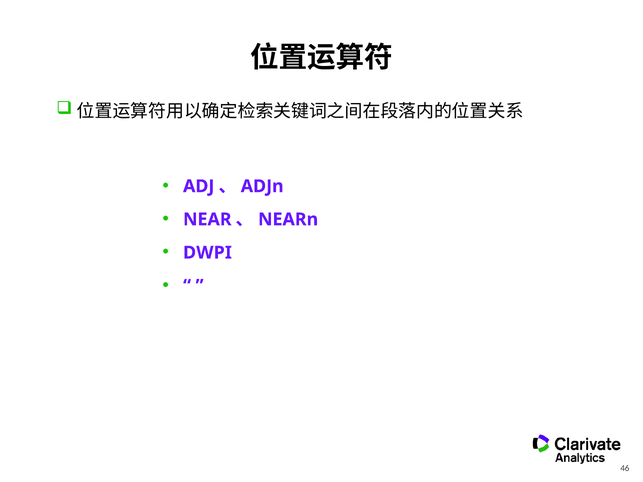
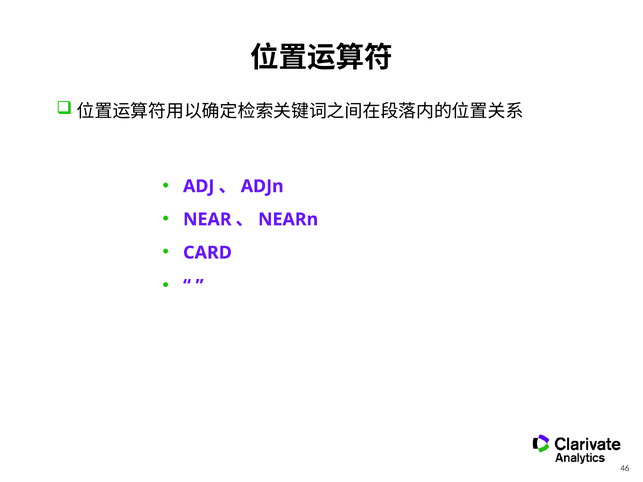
DWPI: DWPI -> CARD (207, 253)
